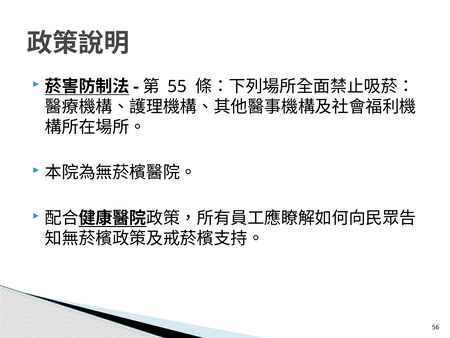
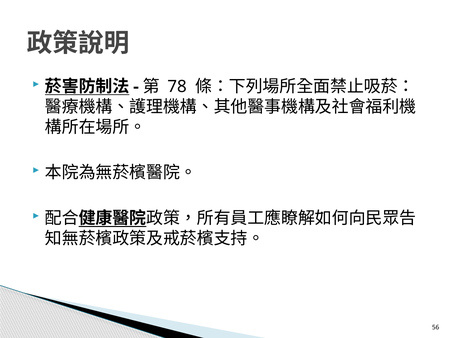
55: 55 -> 78 (177, 86)
